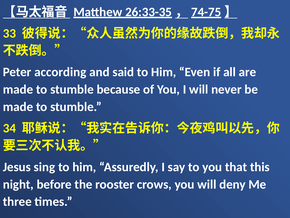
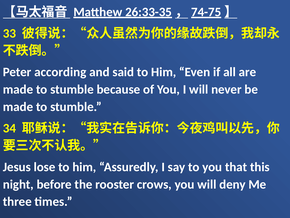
sing: sing -> lose (45, 167)
